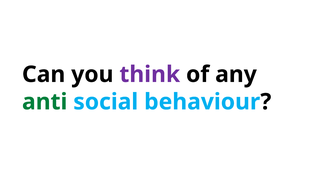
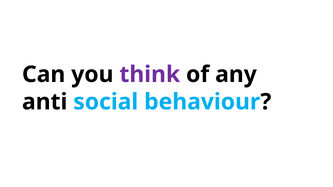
anti colour: green -> black (45, 102)
